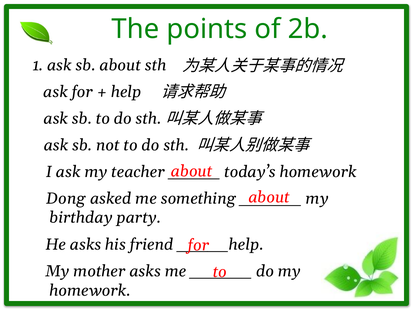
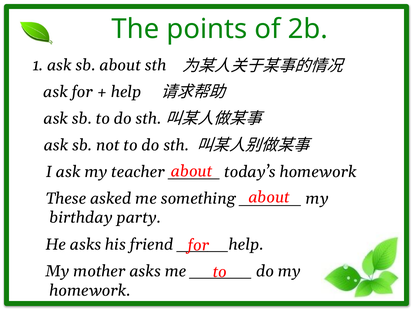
Dong: Dong -> These (66, 198)
